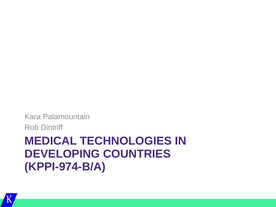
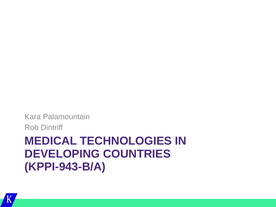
KPPI-974-B/A: KPPI-974-B/A -> KPPI-943-B/A (65, 167)
